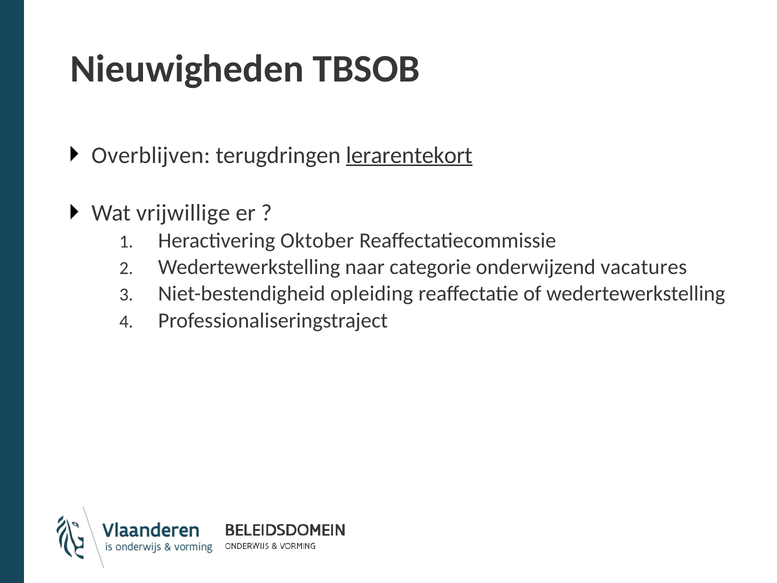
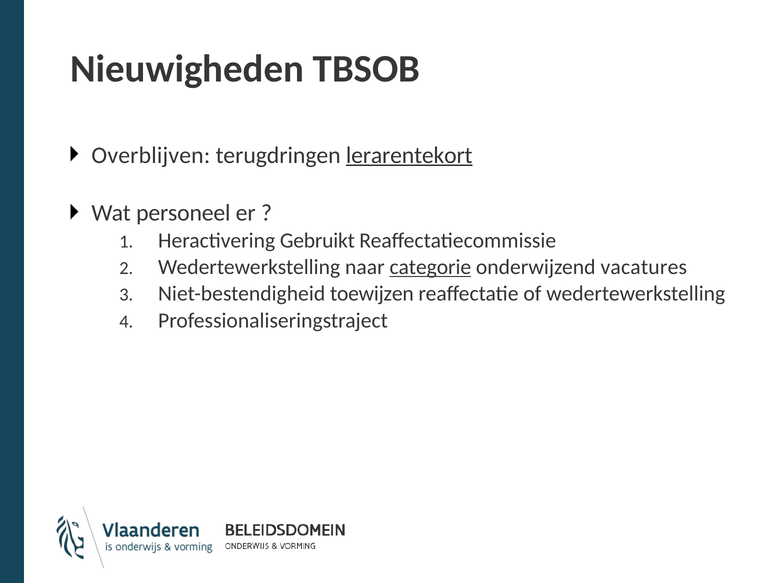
vrijwillige: vrijwillige -> personeel (183, 213)
Oktober: Oktober -> Gebruikt (317, 241)
categorie underline: none -> present (430, 267)
opleiding: opleiding -> toewijzen (372, 294)
